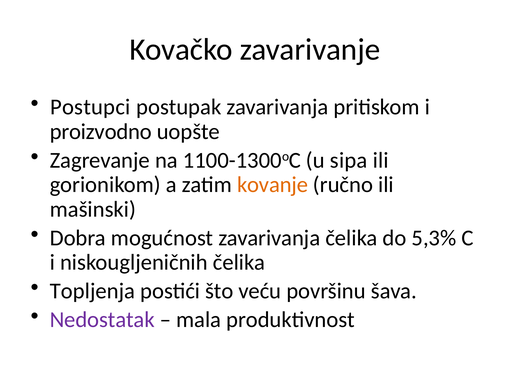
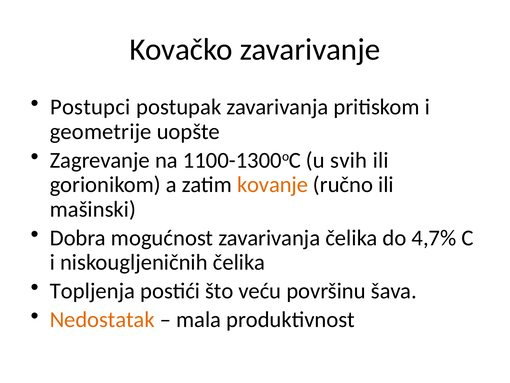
proizvodno: proizvodno -> geometrije (101, 131)
sipa: sipa -> svih (349, 160)
5,3%: 5,3% -> 4,7% (434, 238)
Nedostatak colour: purple -> orange (102, 319)
